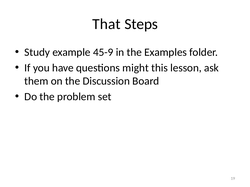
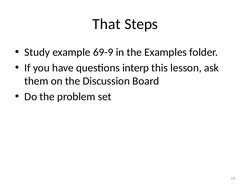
45-9: 45-9 -> 69-9 (103, 52)
might: might -> interp (136, 68)
